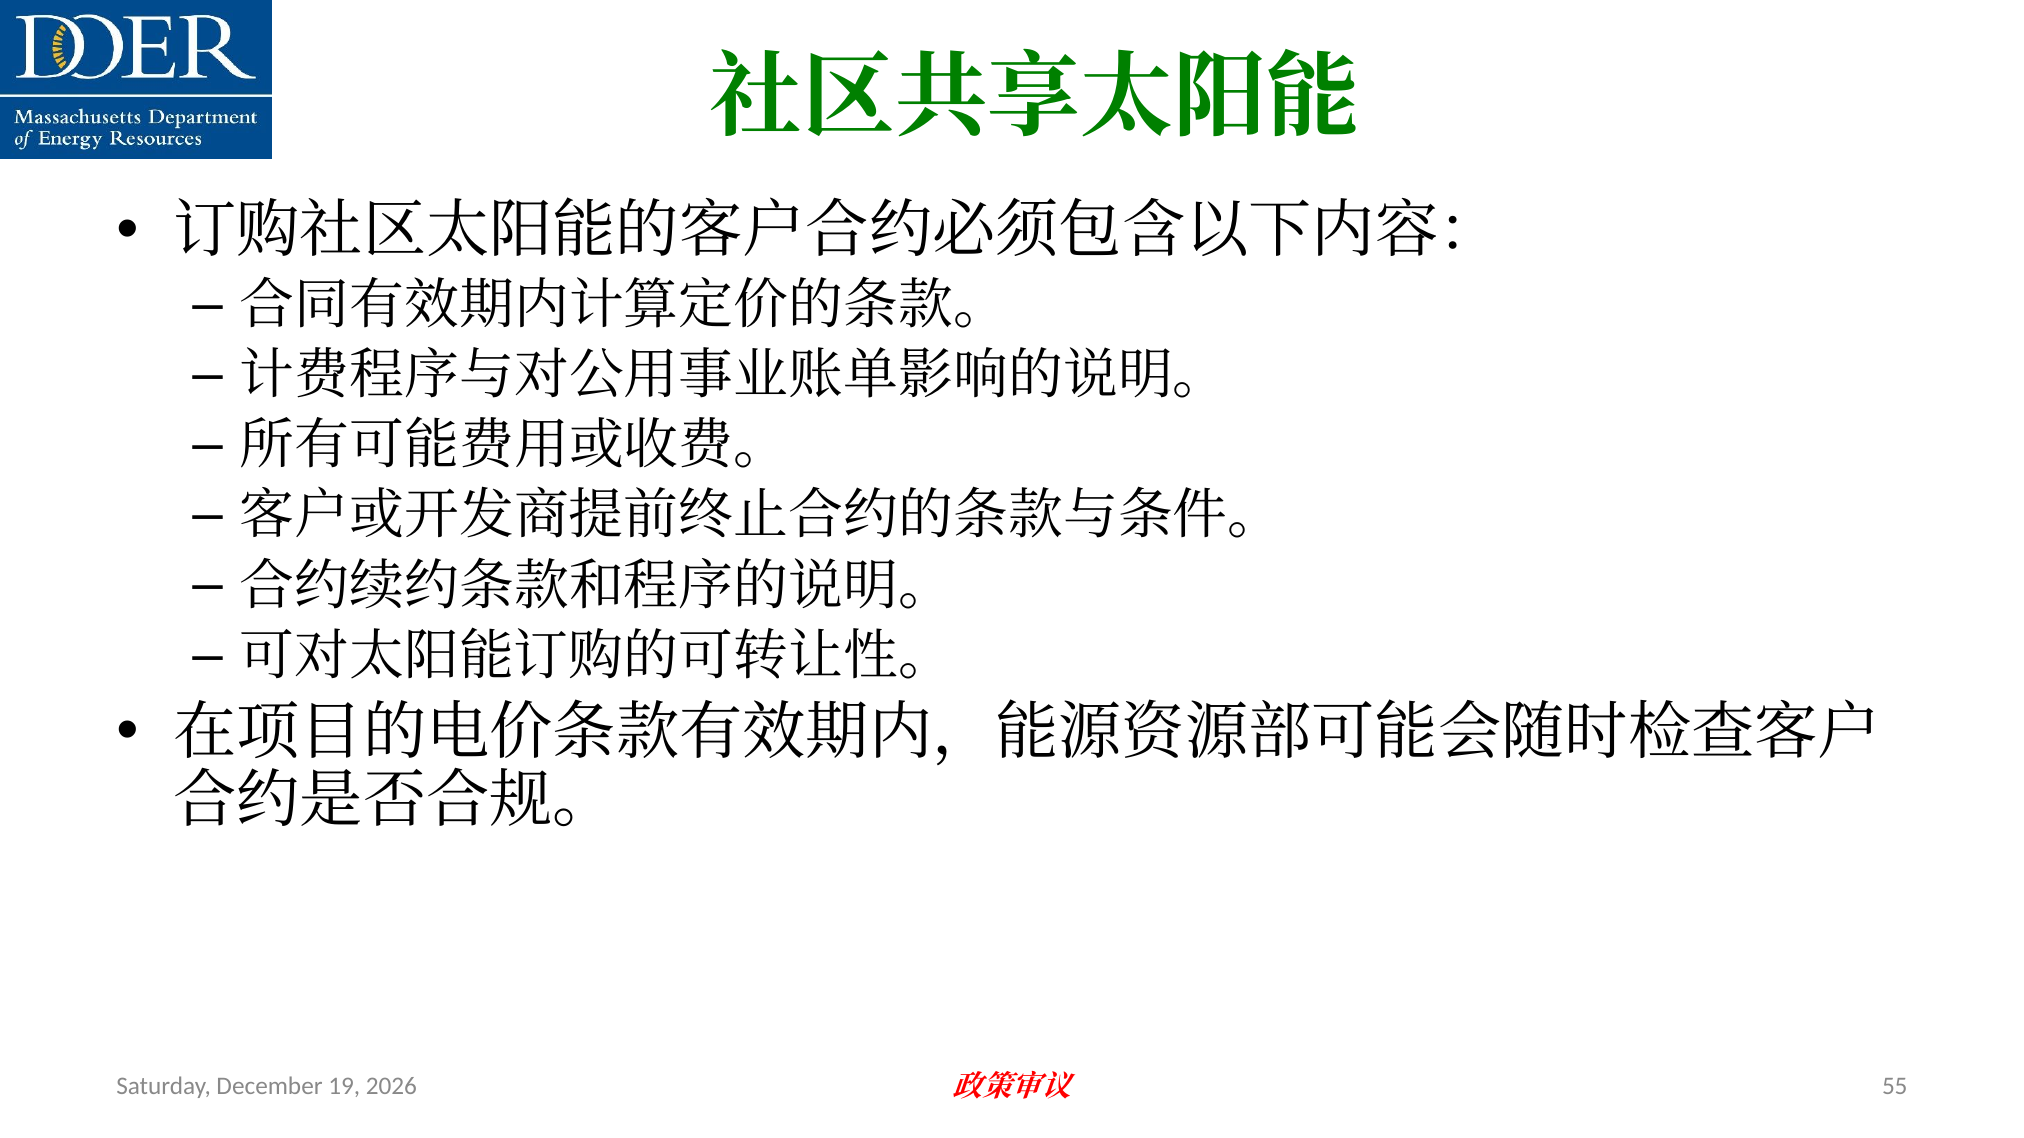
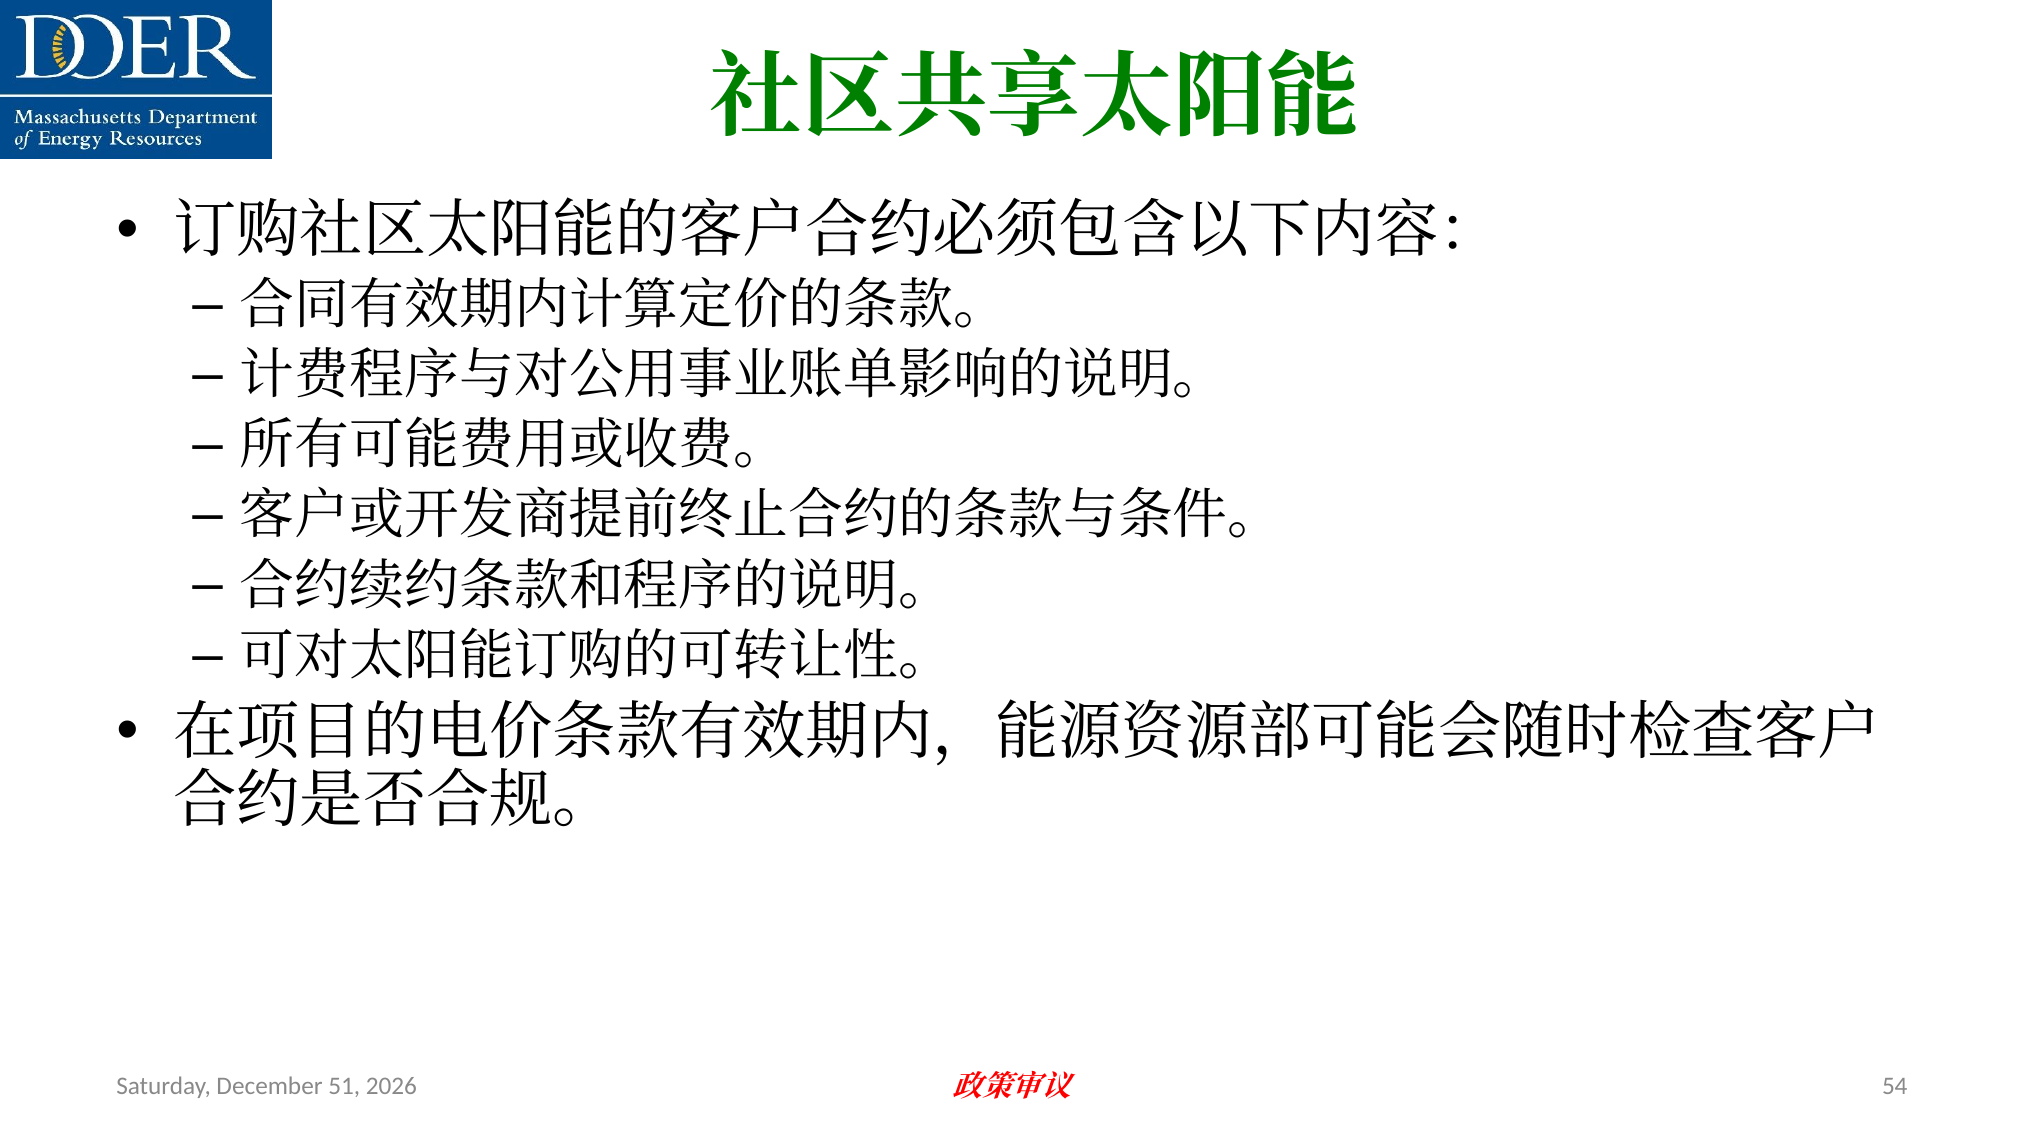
19: 19 -> 51 (344, 1087)
55: 55 -> 54 (1895, 1087)
